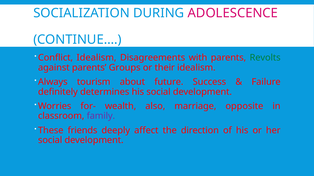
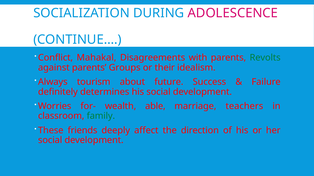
Conflict Idealism: Idealism -> Mahakal (96, 58)
also: also -> able (155, 107)
opposite: opposite -> teachers (244, 107)
family colour: purple -> green (101, 116)
